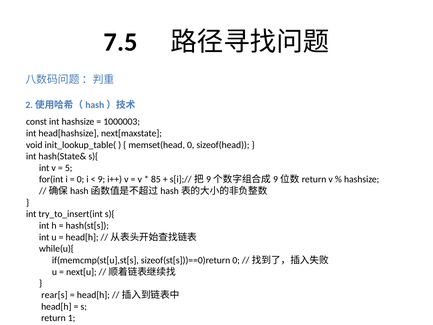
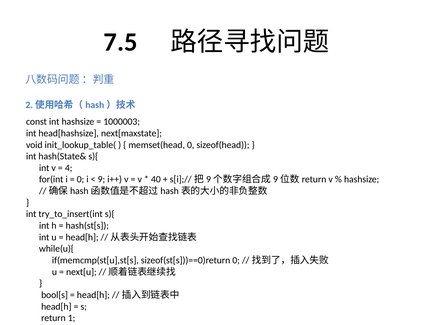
5: 5 -> 4 (69, 168)
85: 85 -> 40 (156, 179)
rear[s: rear[s -> bool[s (55, 295)
